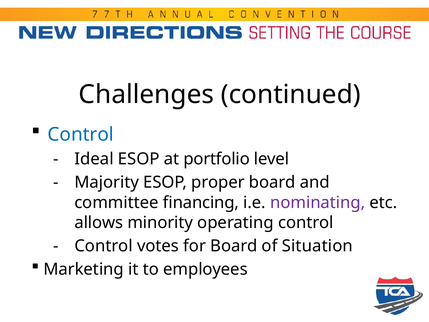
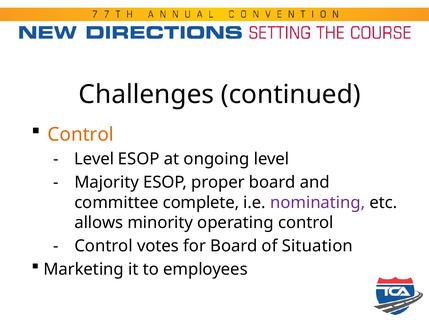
Control colour: blue -> orange (81, 134)
Ideal: Ideal -> Level (94, 159)
portfolio: portfolio -> ongoing (216, 159)
financing: financing -> complete (201, 202)
